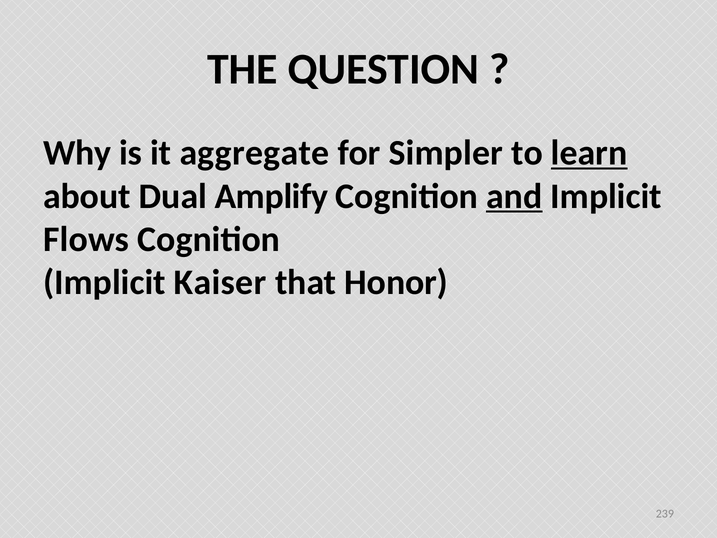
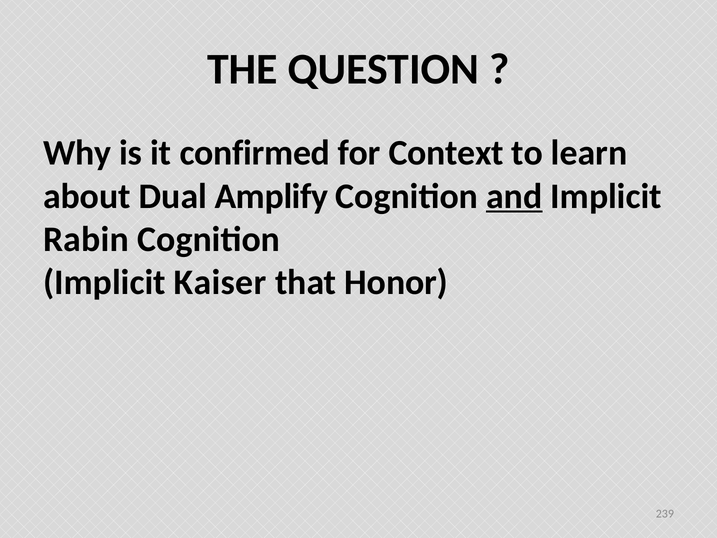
aggregate: aggregate -> confirmed (255, 153)
Simpler: Simpler -> Context (446, 153)
learn underline: present -> none (589, 153)
Flows: Flows -> Rabin (86, 239)
